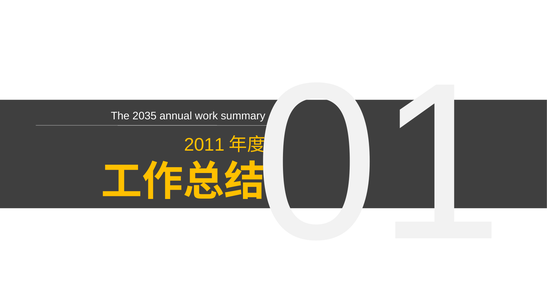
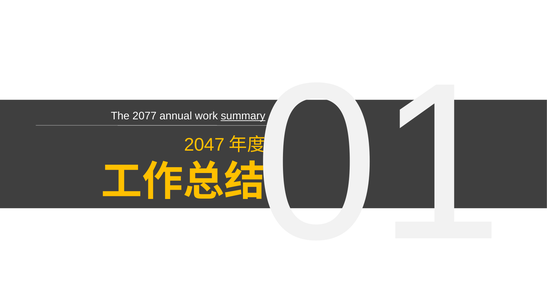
2035: 2035 -> 2077 (145, 116)
summary underline: none -> present (243, 116)
2011: 2011 -> 2047 (204, 145)
